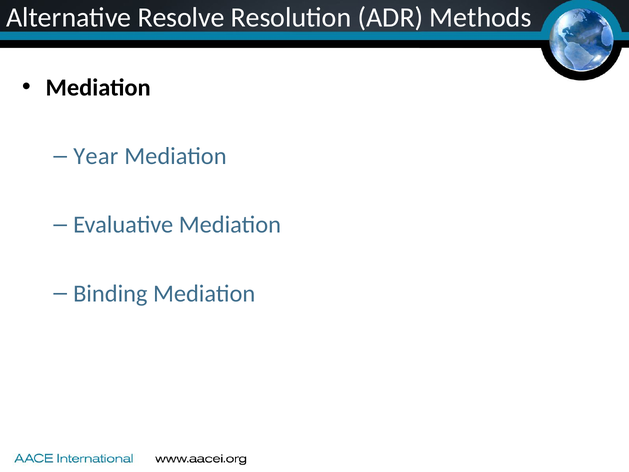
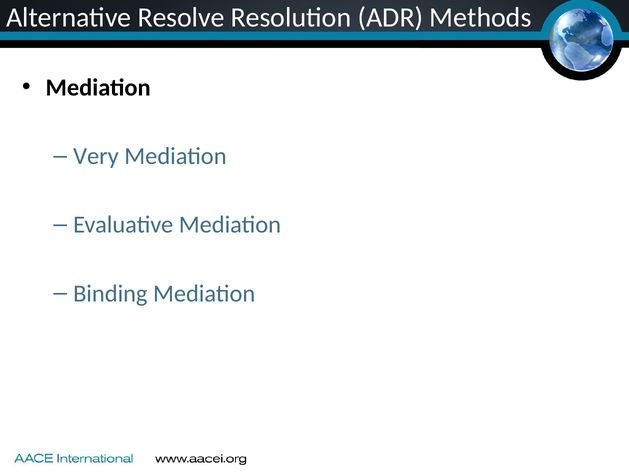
Year: Year -> Very (96, 156)
